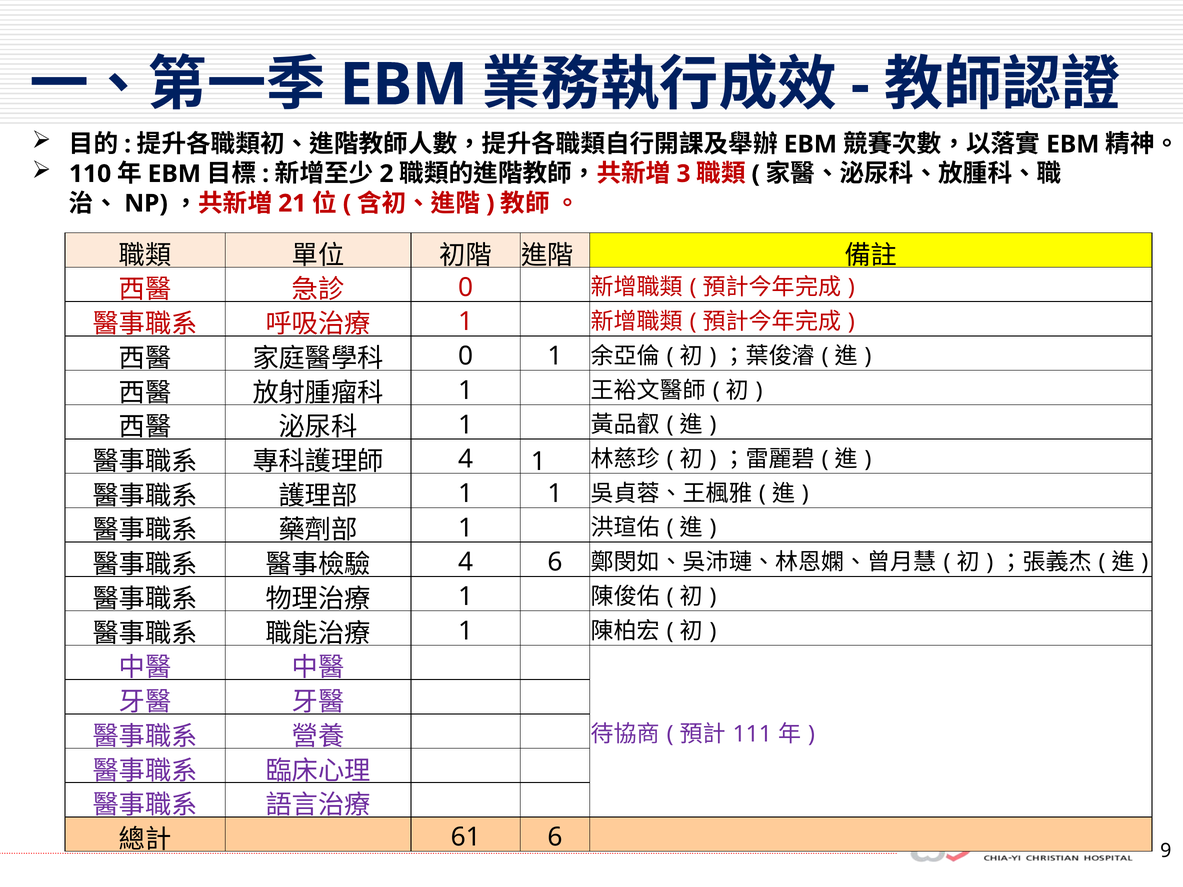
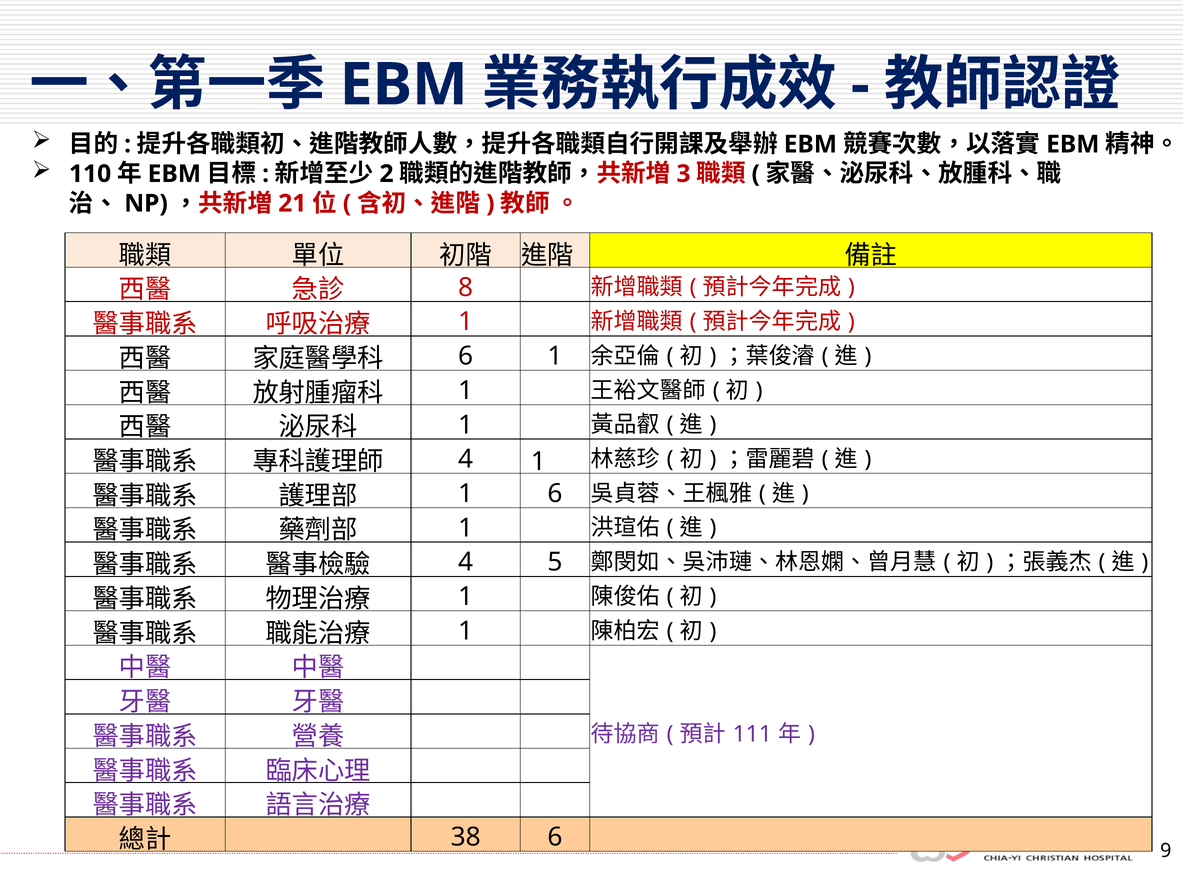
0: 0 -> 8 (466, 288)
0: 0 -> 6 (466, 356)
1 1: 1 -> 6 (555, 494)
4 6: 6 -> 5 (555, 562)
61: 61 -> 38 (466, 837)
